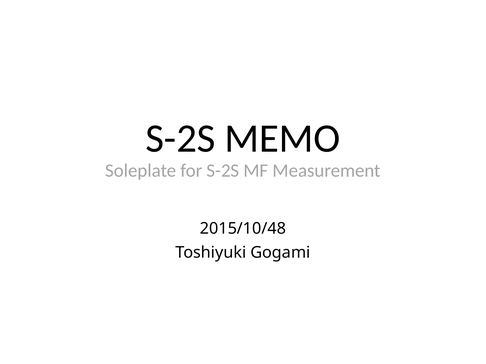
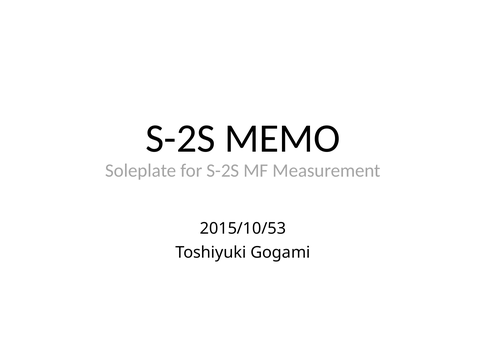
2015/10/48: 2015/10/48 -> 2015/10/53 (243, 229)
